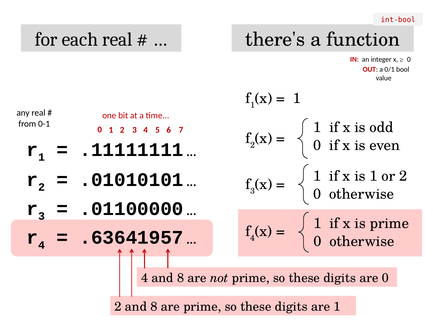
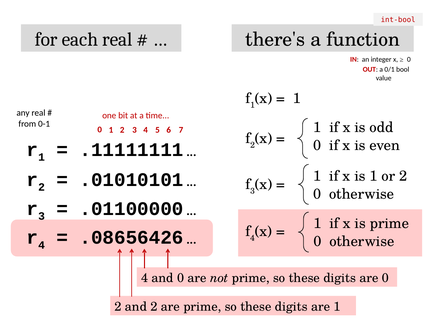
.63641957: .63641957 -> .08656426 (131, 237)
4 and 8: 8 -> 0 (181, 278)
2 and 8: 8 -> 2 (154, 306)
